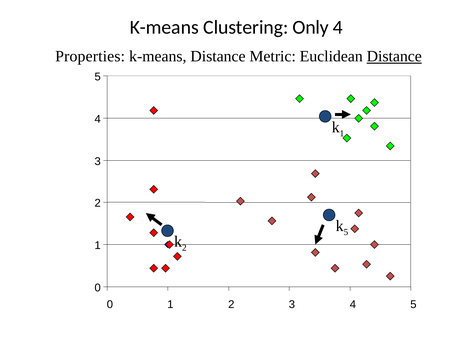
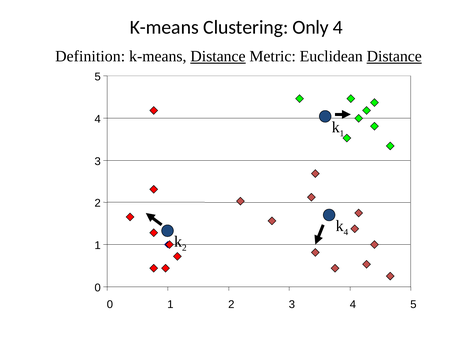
Properties: Properties -> Definition (90, 56)
Distance underline: none -> present (218, 56)
5: 5 -> 4 (346, 232)
